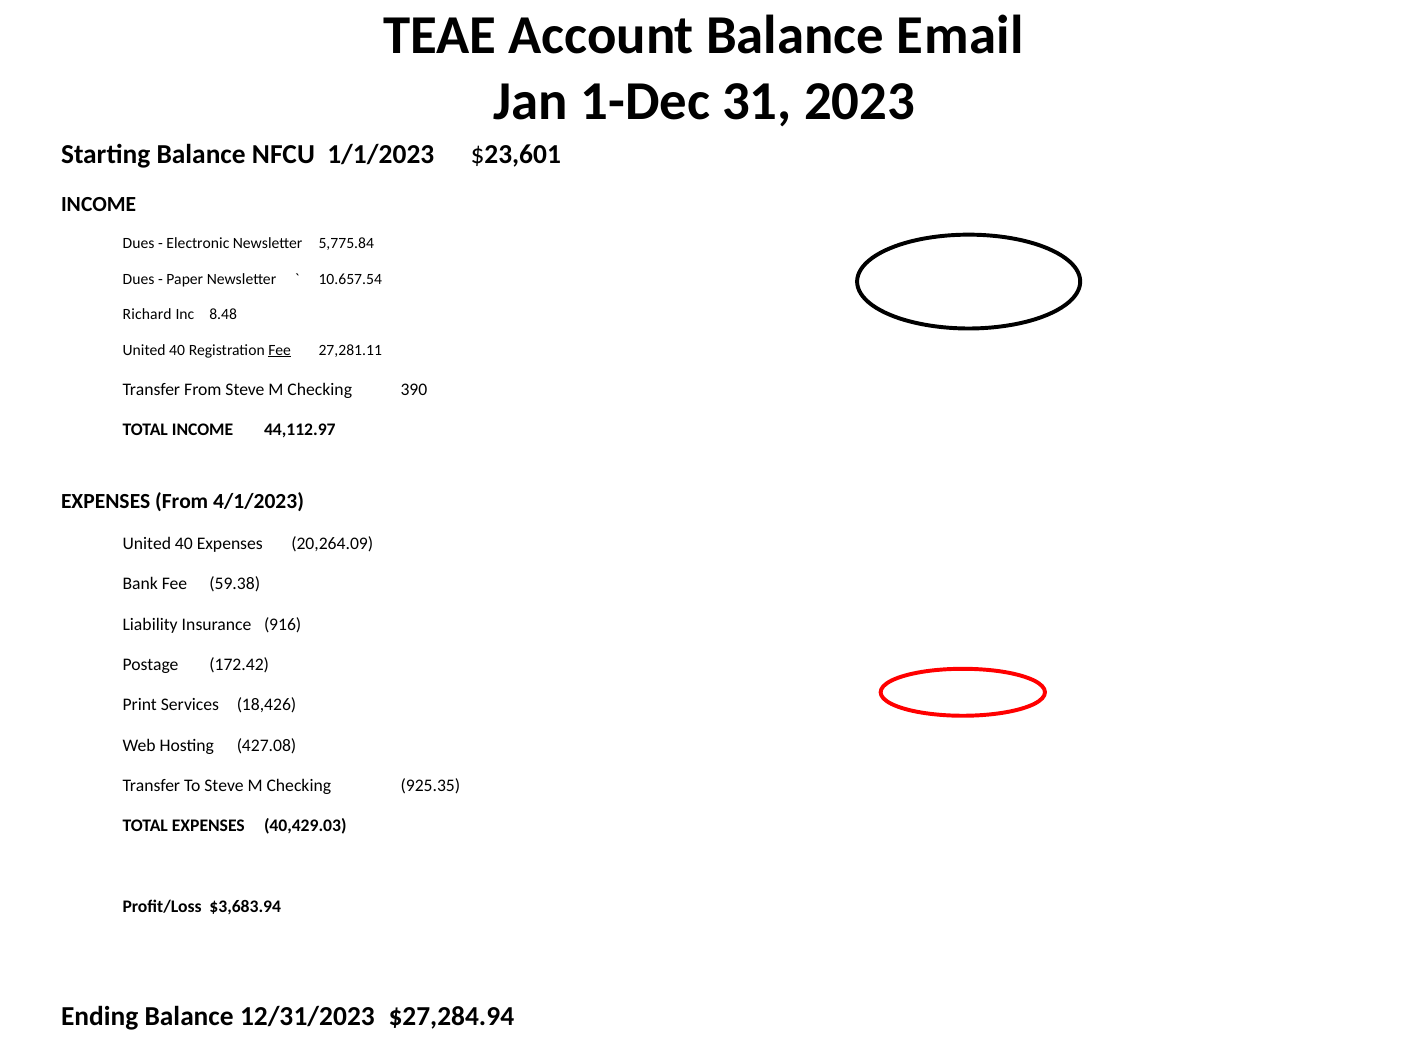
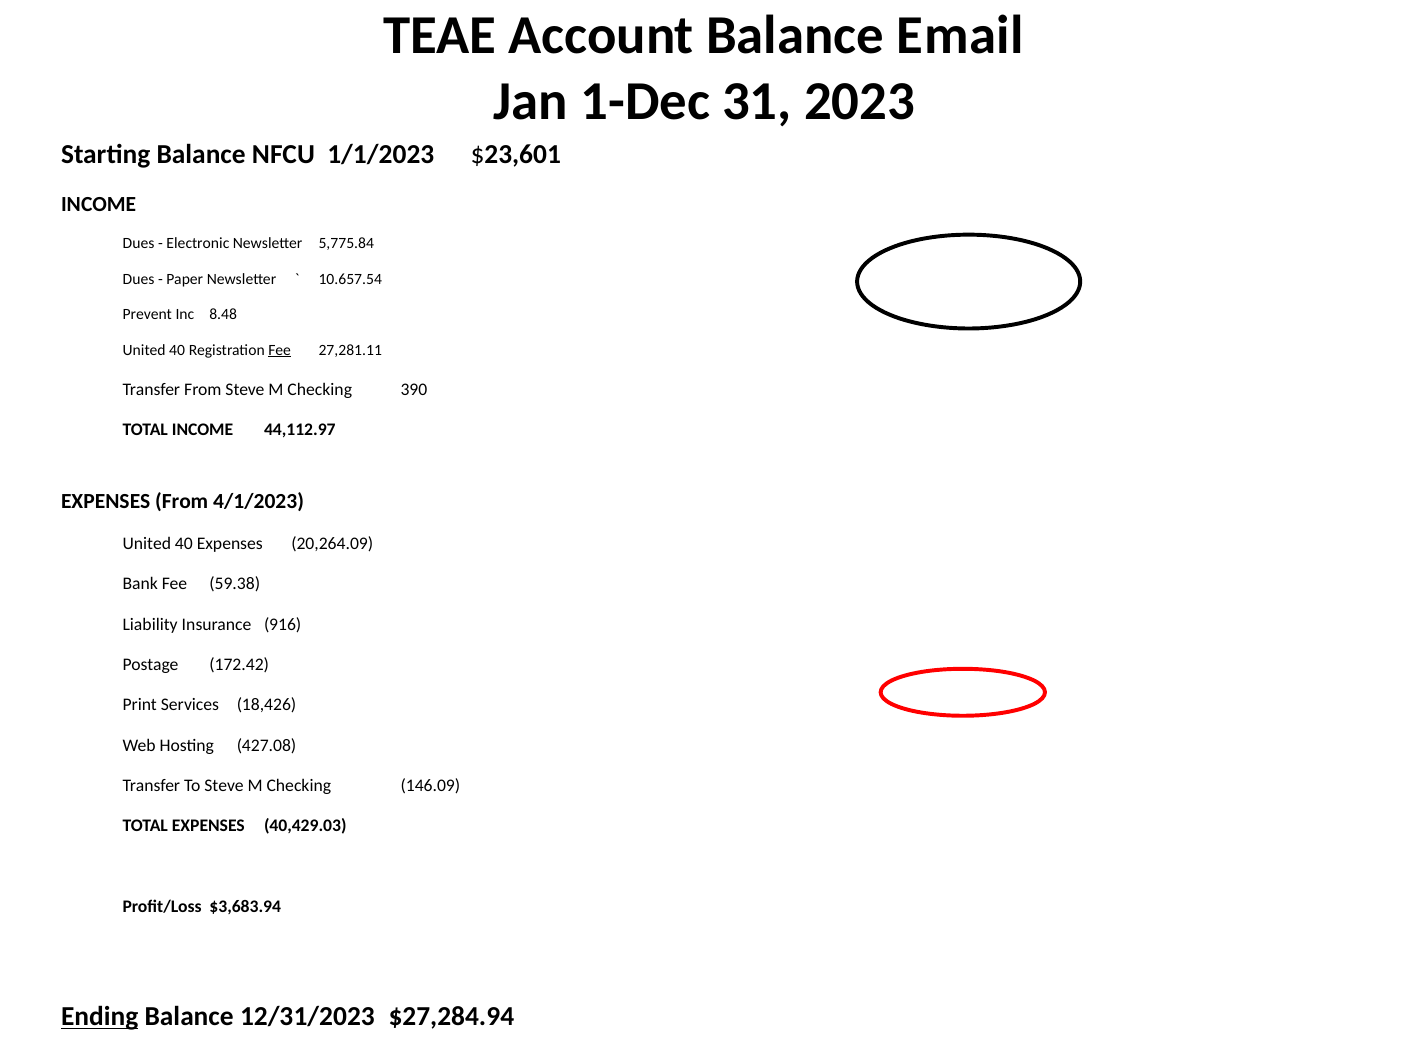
Richard: Richard -> Prevent (147, 315)
925.35: 925.35 -> 146.09 (430, 786)
Ending underline: none -> present (100, 1017)
